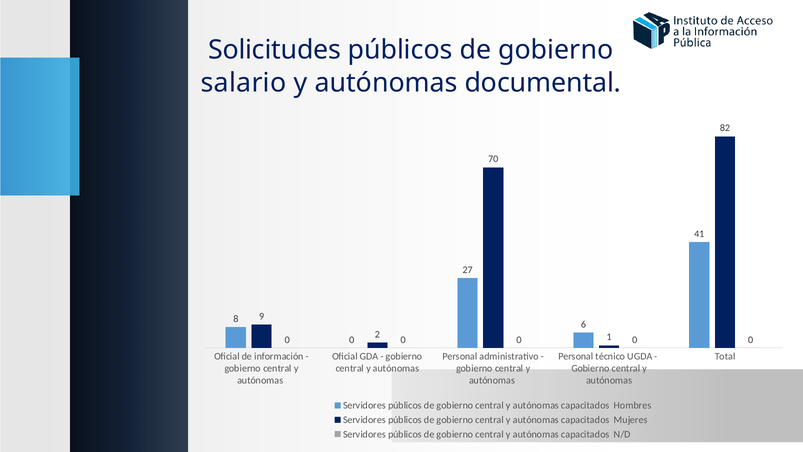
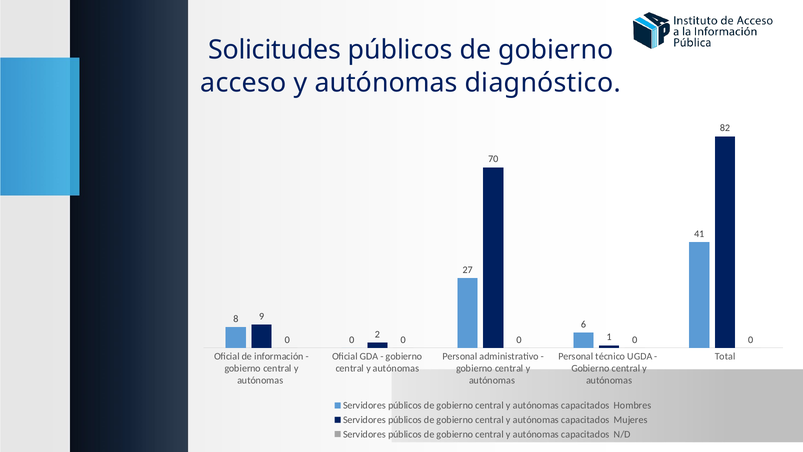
salario: salario -> acceso (244, 83)
documental: documental -> diagnóstico (543, 83)
